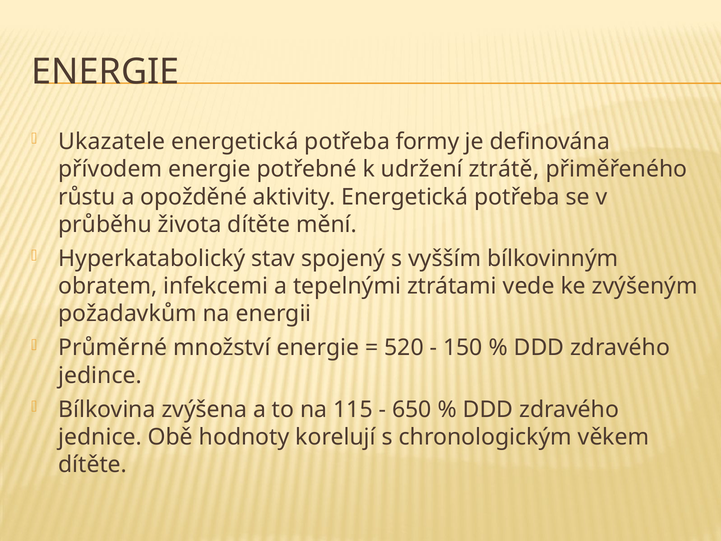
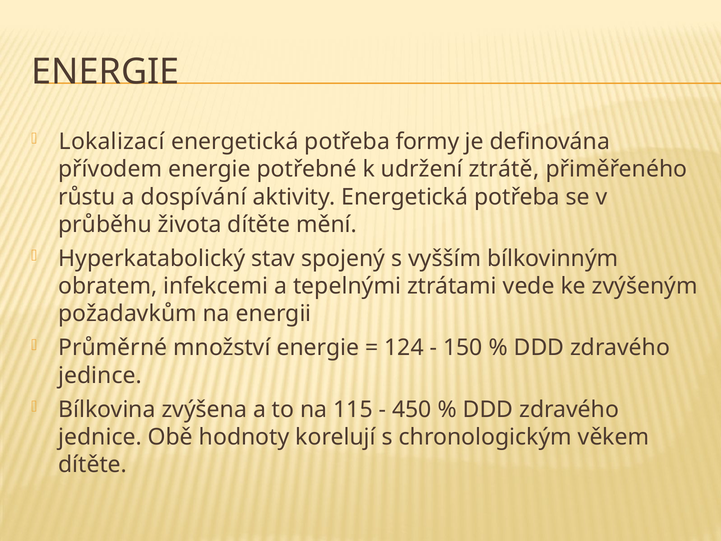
Ukazatele: Ukazatele -> Lokalizací (112, 142)
opožděné: opožděné -> dospívání (194, 197)
520: 520 -> 124 (404, 348)
650: 650 -> 450 (412, 409)
